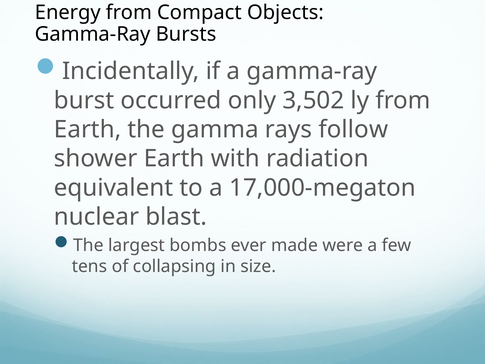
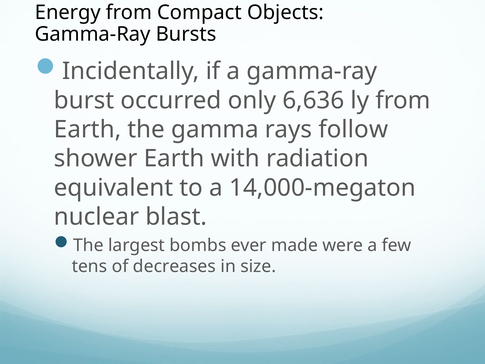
3,502: 3,502 -> 6,636 (313, 100)
17,000-megaton: 17,000-megaton -> 14,000-megaton (323, 188)
collapsing: collapsing -> decreases (174, 266)
